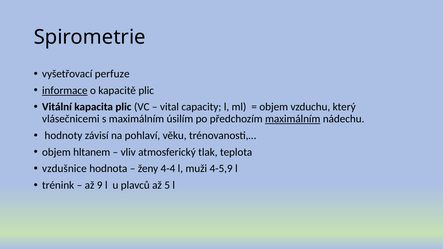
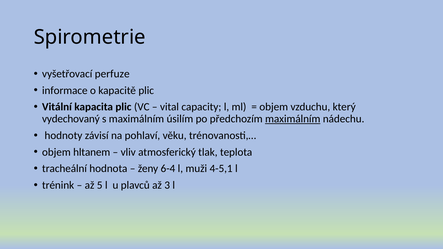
informace underline: present -> none (65, 90)
vlásečnicemi: vlásečnicemi -> vydechovaný (71, 119)
vzdušnice: vzdušnice -> tracheální (64, 169)
4-4: 4-4 -> 6-4 (168, 169)
4-5,9: 4-5,9 -> 4-5,1 (221, 169)
9: 9 -> 5 (100, 185)
5: 5 -> 3 (167, 185)
